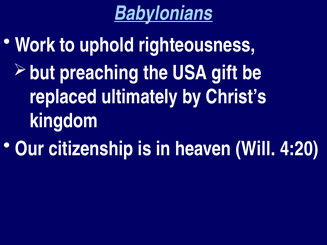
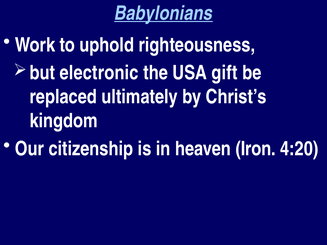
preaching: preaching -> electronic (99, 73)
Will: Will -> Iron (256, 149)
